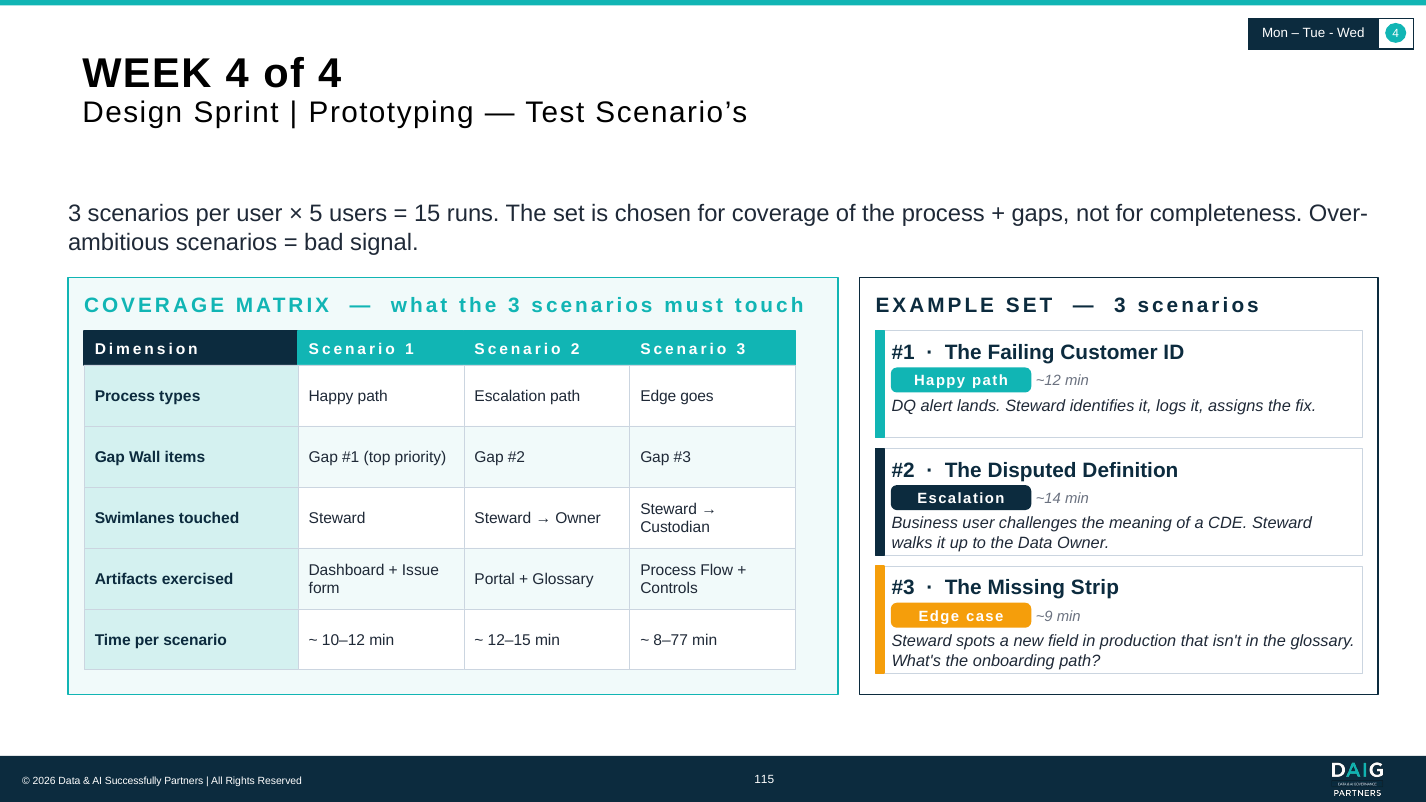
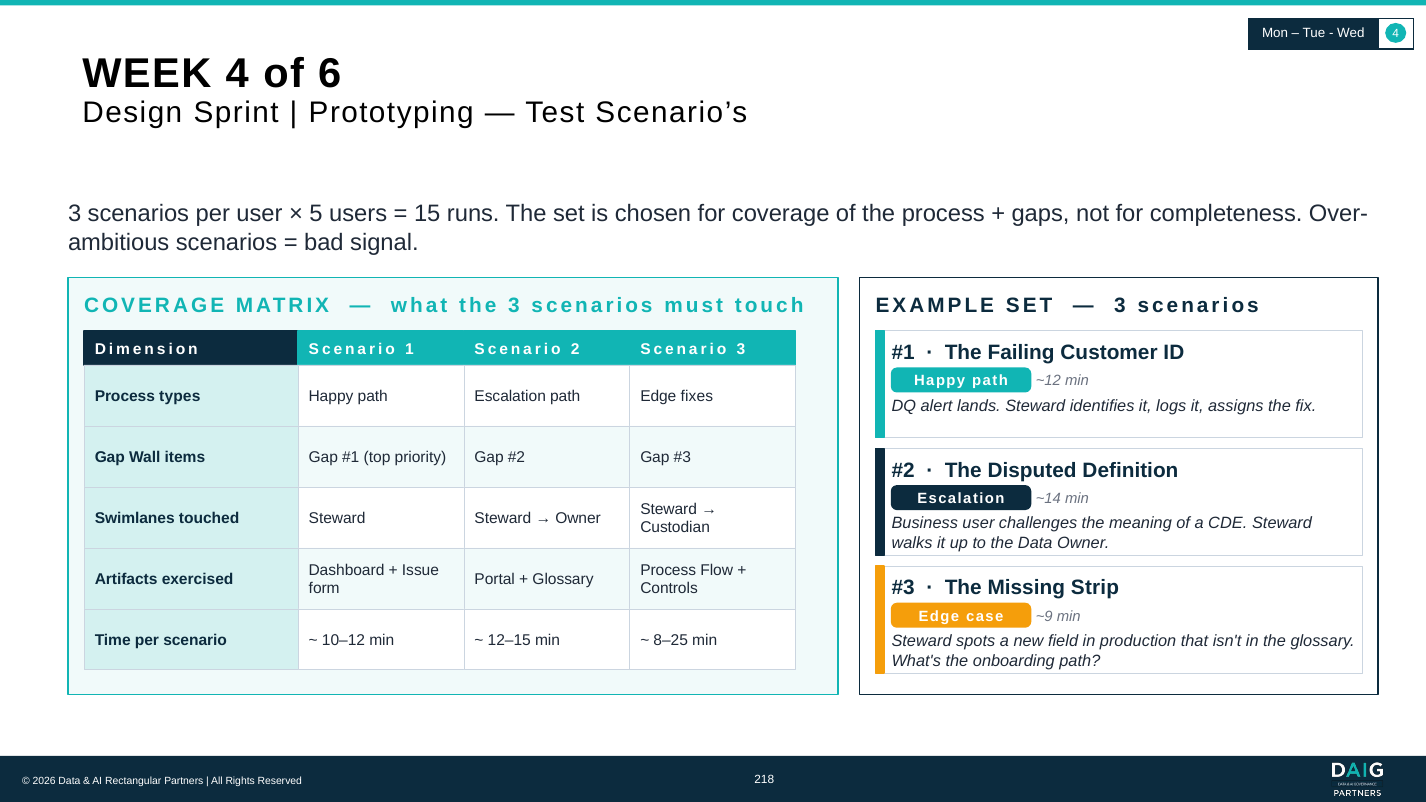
of 4: 4 -> 6 (330, 74)
goes: goes -> fixes (697, 397)
8–77: 8–77 -> 8–25 (671, 640)
Successfully: Successfully -> Rectangular (133, 781)
115: 115 -> 218 (764, 780)
